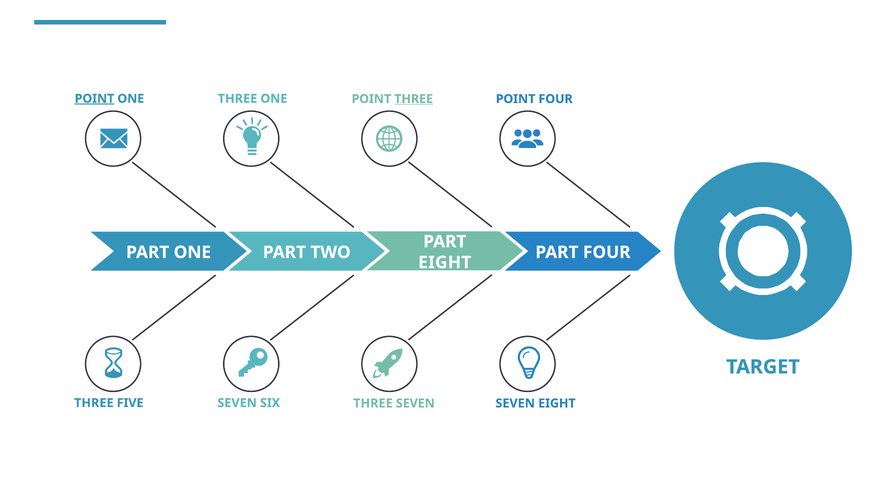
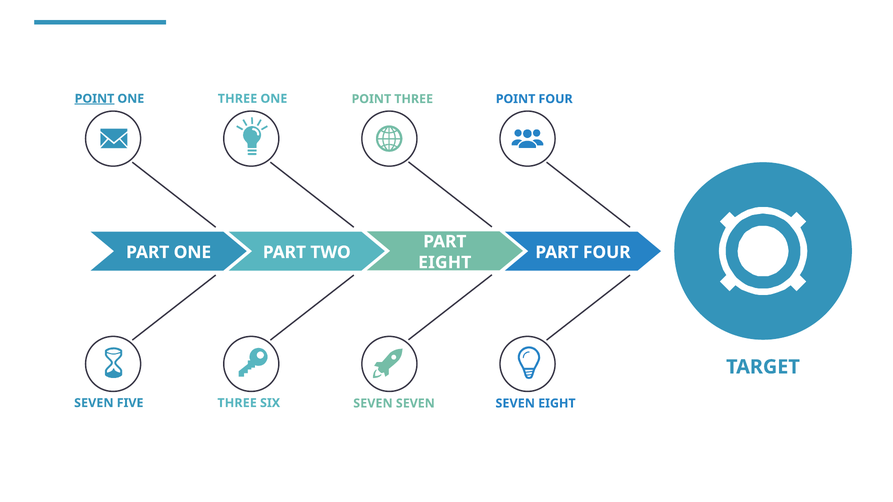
THREE underline: present -> none (414, 99)
THREE: THREE -> SEVEN (94, 403)
FIVE SEVEN: SEVEN -> THREE (237, 403)
SIX THREE: THREE -> SEVEN (373, 404)
